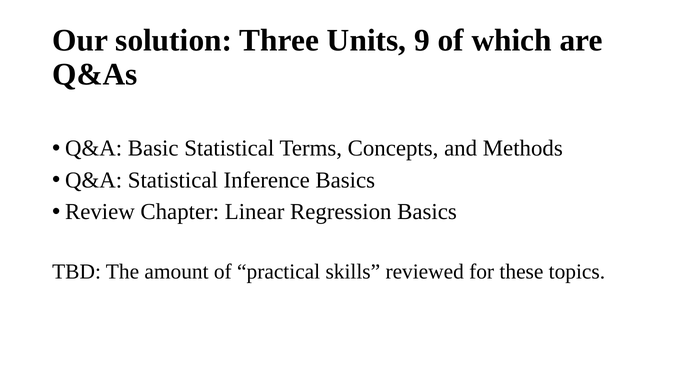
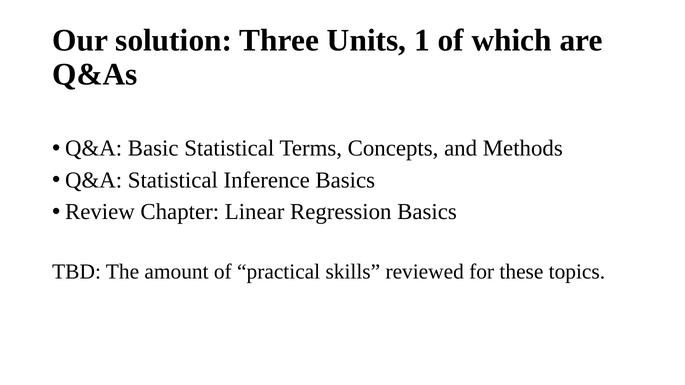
9: 9 -> 1 (422, 41)
